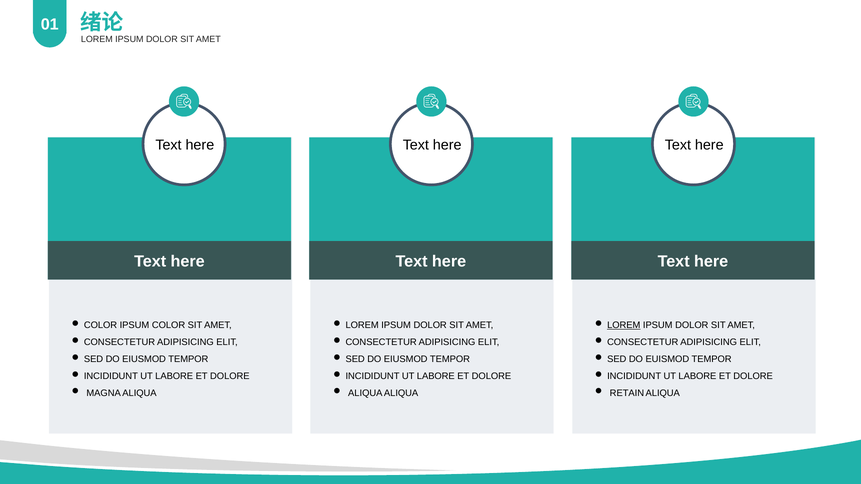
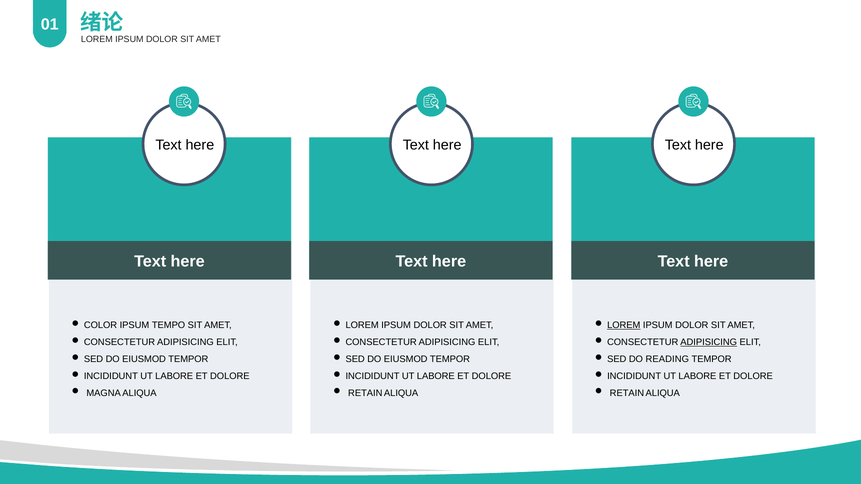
IPSUM COLOR: COLOR -> TEMPO (169, 325)
ADIPISICING underline: none -> present (709, 342)
EUISMOD: EUISMOD -> READING (667, 359)
ALIQUA: ALIQUA -> RETAIN (365, 393)
